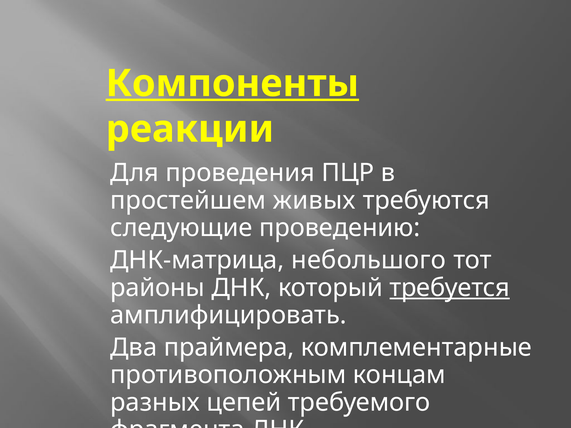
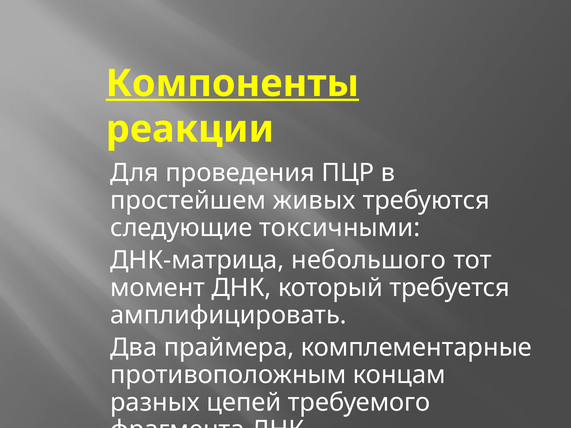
проведению: проведению -> токсичными (340, 228)
районы: районы -> момент (158, 288)
требуется underline: present -> none (450, 288)
